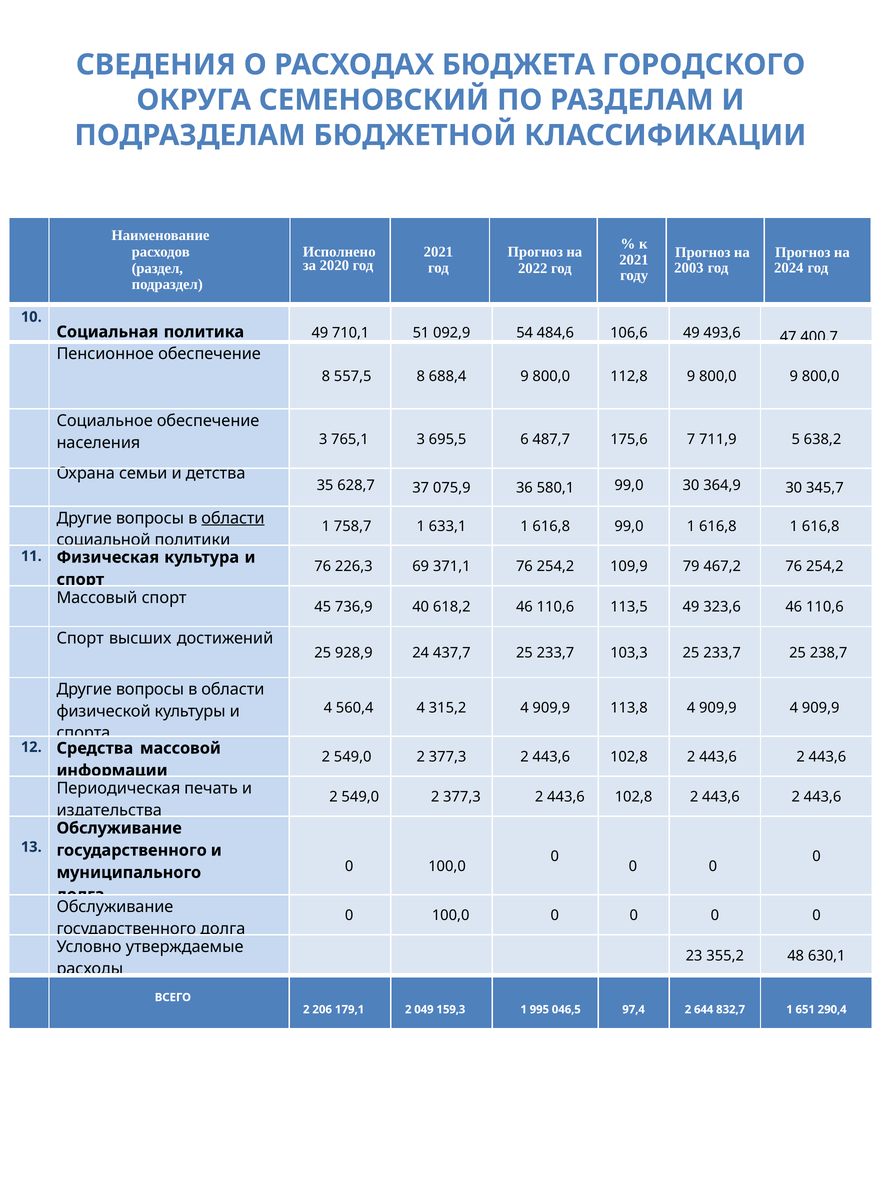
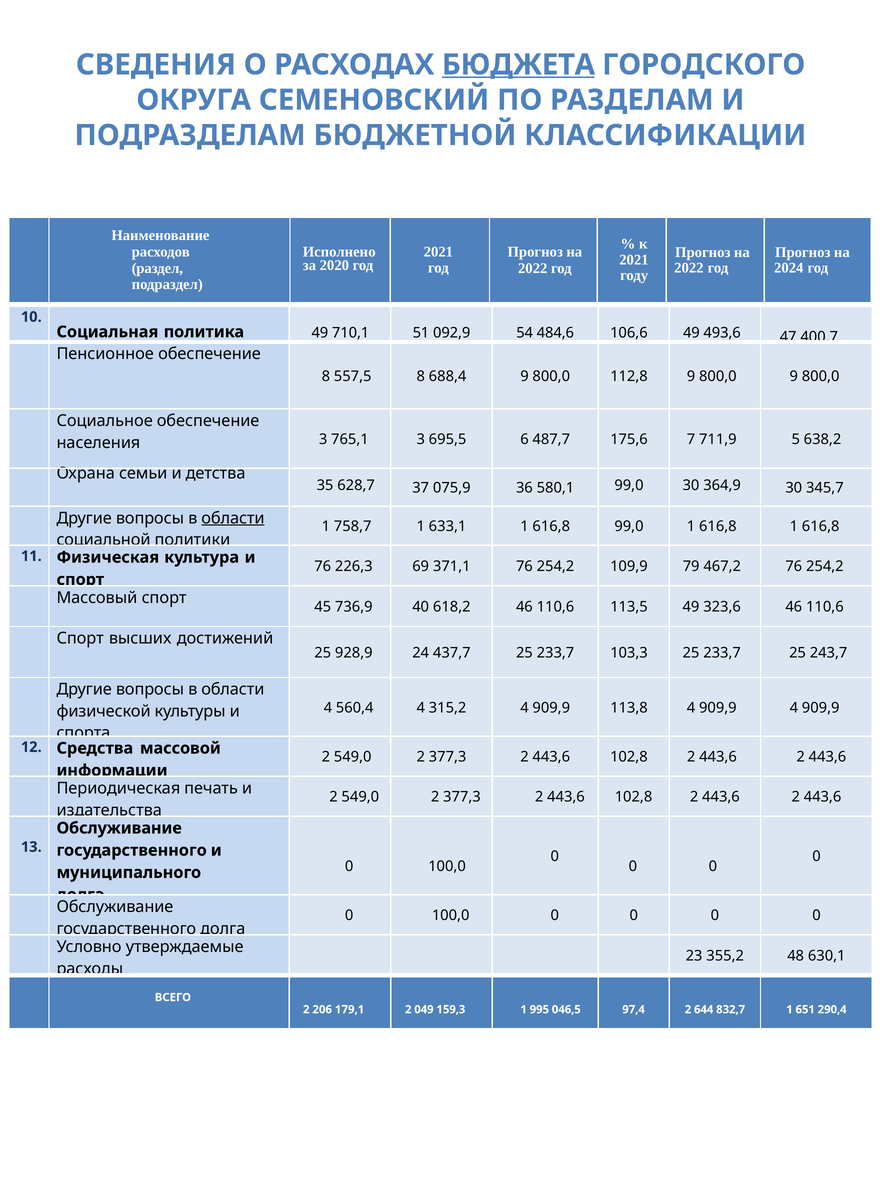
БЮДЖЕТА underline: none -> present (518, 65)
2003: 2003 -> 2022 (689, 268)
238,7: 238,7 -> 243,7 (829, 653)
